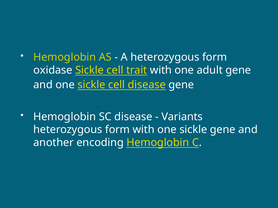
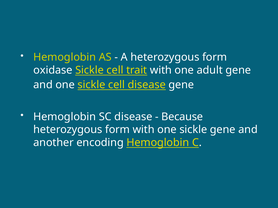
Variants: Variants -> Because (182, 117)
